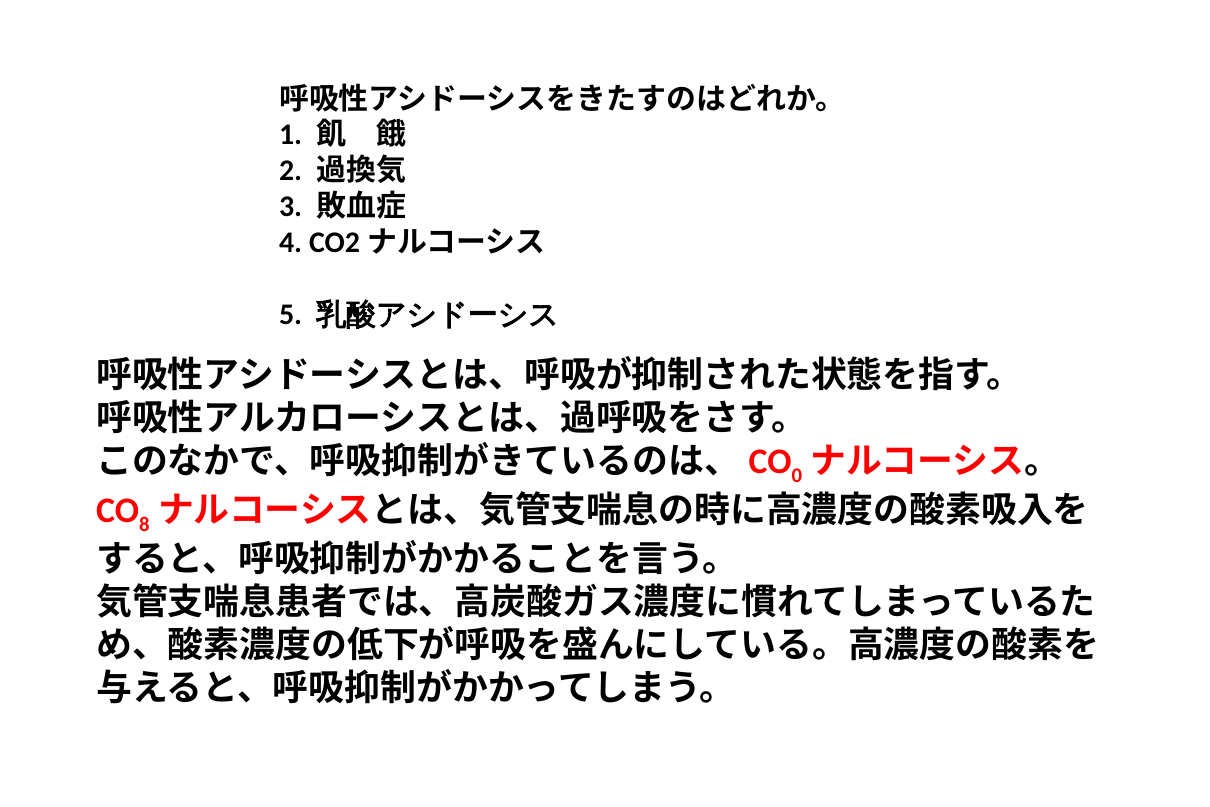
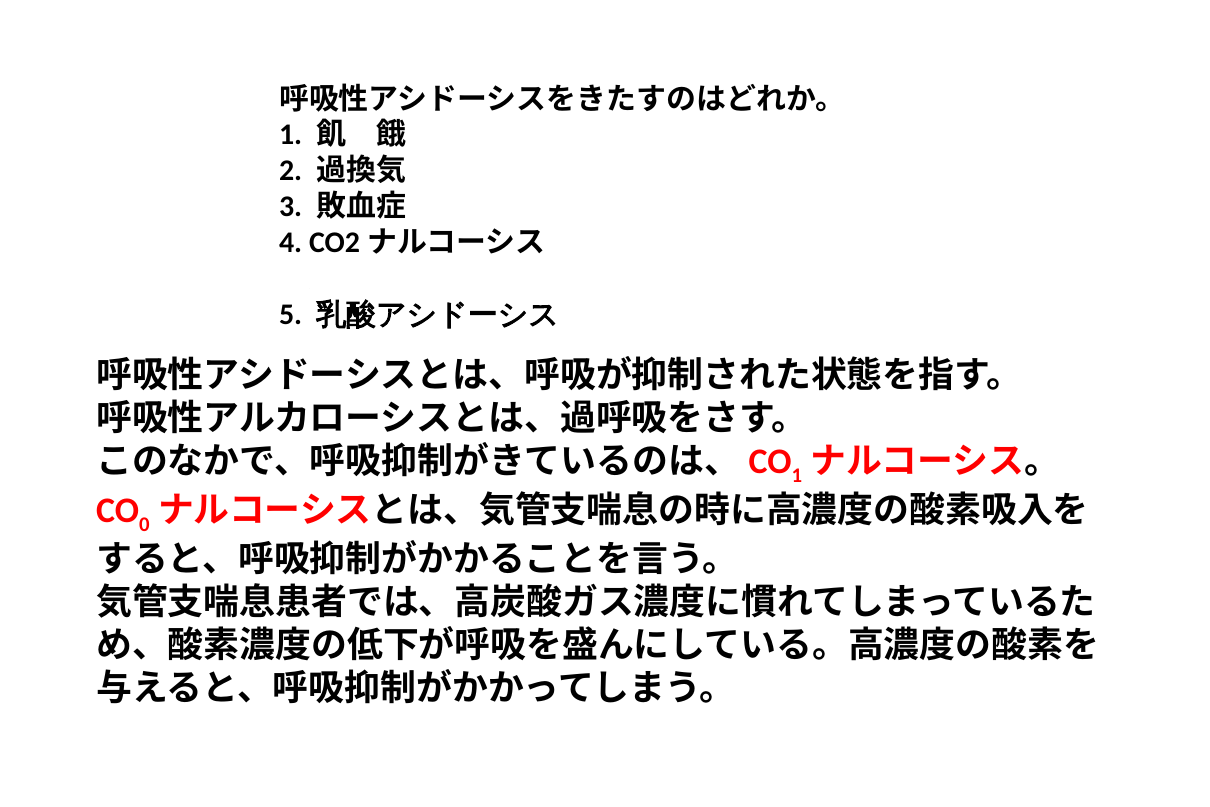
0: 0 -> 1 (797, 475)
8: 8 -> 0 (144, 524)
